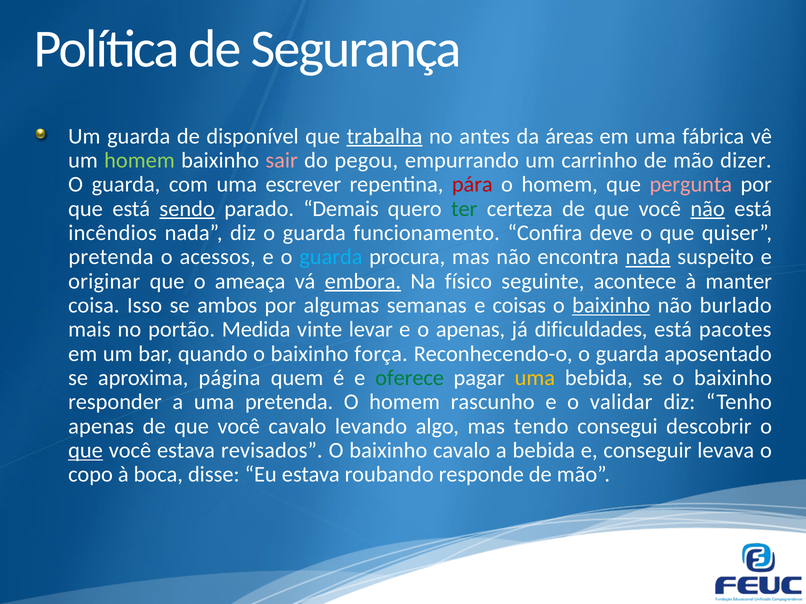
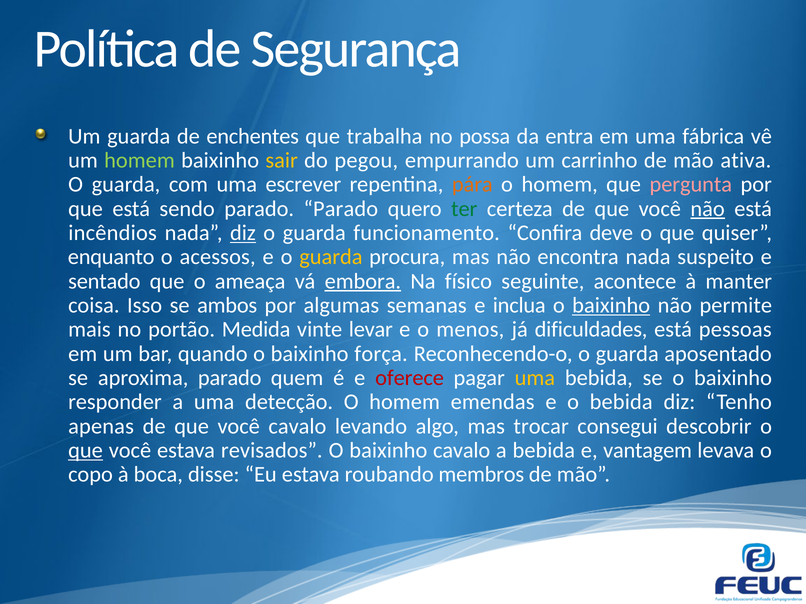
disponível: disponível -> enchentes (253, 136)
trabalha underline: present -> none (385, 136)
antes: antes -> possa (485, 136)
áreas: áreas -> entra (569, 136)
sair colour: pink -> yellow (282, 161)
dizer: dizer -> ativa (746, 161)
pára colour: red -> orange (472, 185)
sendo underline: present -> none (187, 209)
parado Demais: Demais -> Parado (341, 209)
diz underline: none -> present (243, 233)
pretenda: pretenda -> enquanto (111, 257)
guarda colour: light blue -> yellow (331, 257)
nada underline: present -> none (648, 257)
originar: originar -> sentado (104, 281)
coisas: coisas -> inclua (519, 306)
burlado: burlado -> permite (736, 306)
o apenas: apenas -> menos (470, 330)
pacotes: pacotes -> pessoas (735, 330)
aproxima página: página -> parado (230, 378)
oferece colour: green -> red (410, 378)
uma pretenda: pretenda -> detecção (289, 402)
rascunho: rascunho -> emendas (493, 402)
o validar: validar -> bebida (621, 402)
tendo: tendo -> trocar (541, 427)
conseguir: conseguir -> vantagem (648, 451)
responde: responde -> membros (481, 475)
